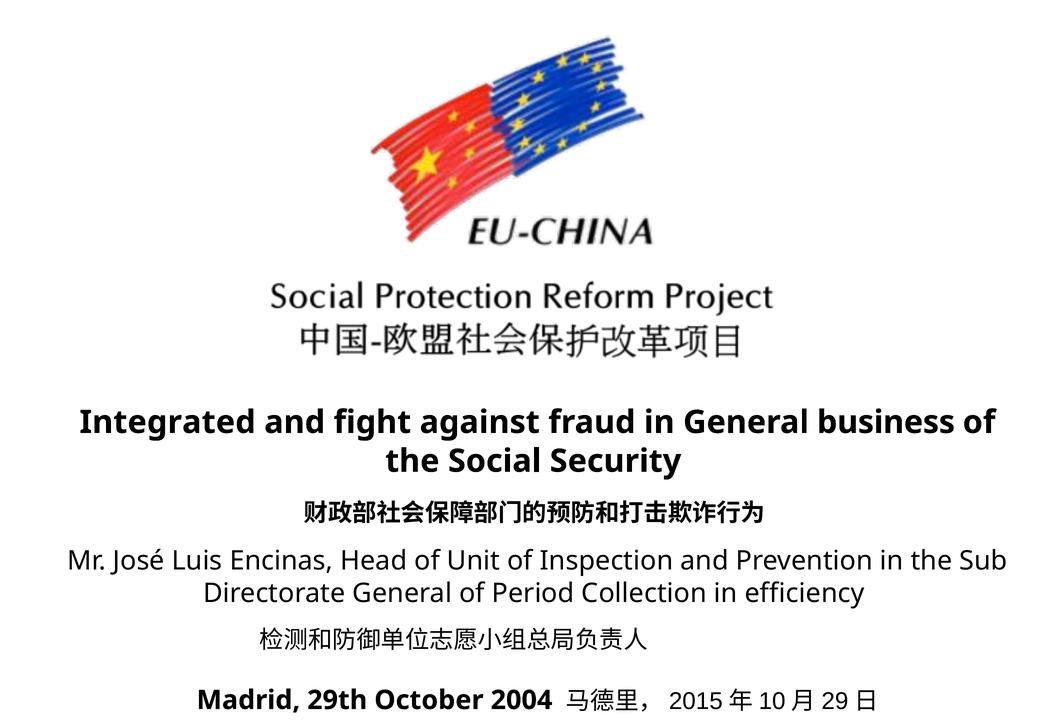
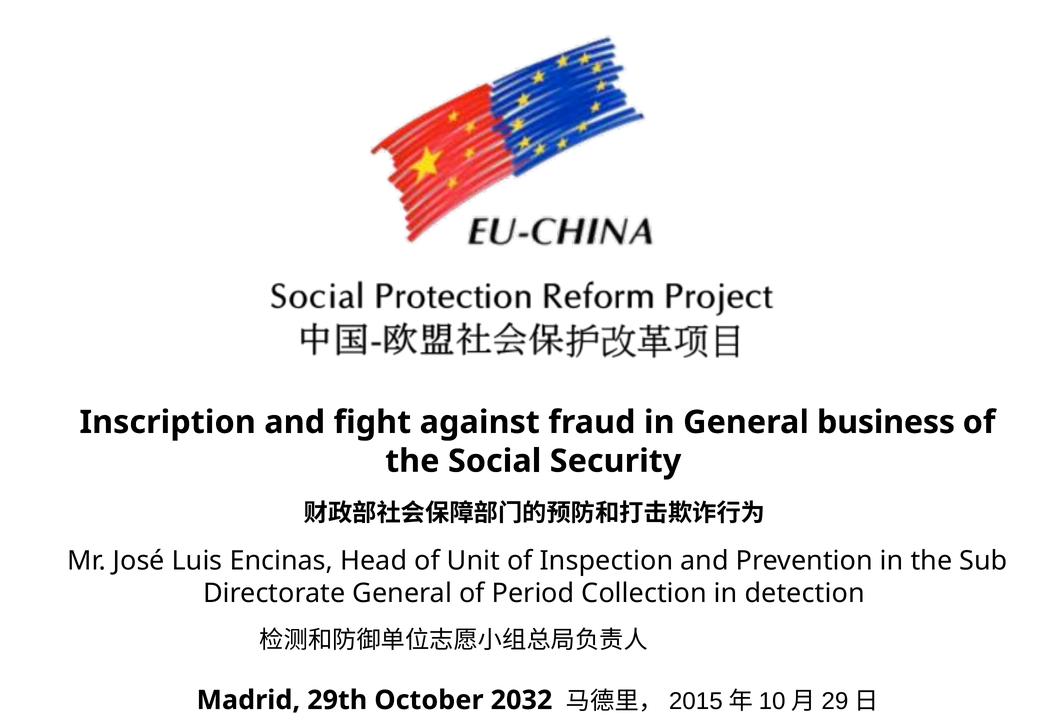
Integrated: Integrated -> Inscription (168, 422)
efficiency: efficiency -> detection (805, 594)
2004: 2004 -> 2032 (521, 700)
